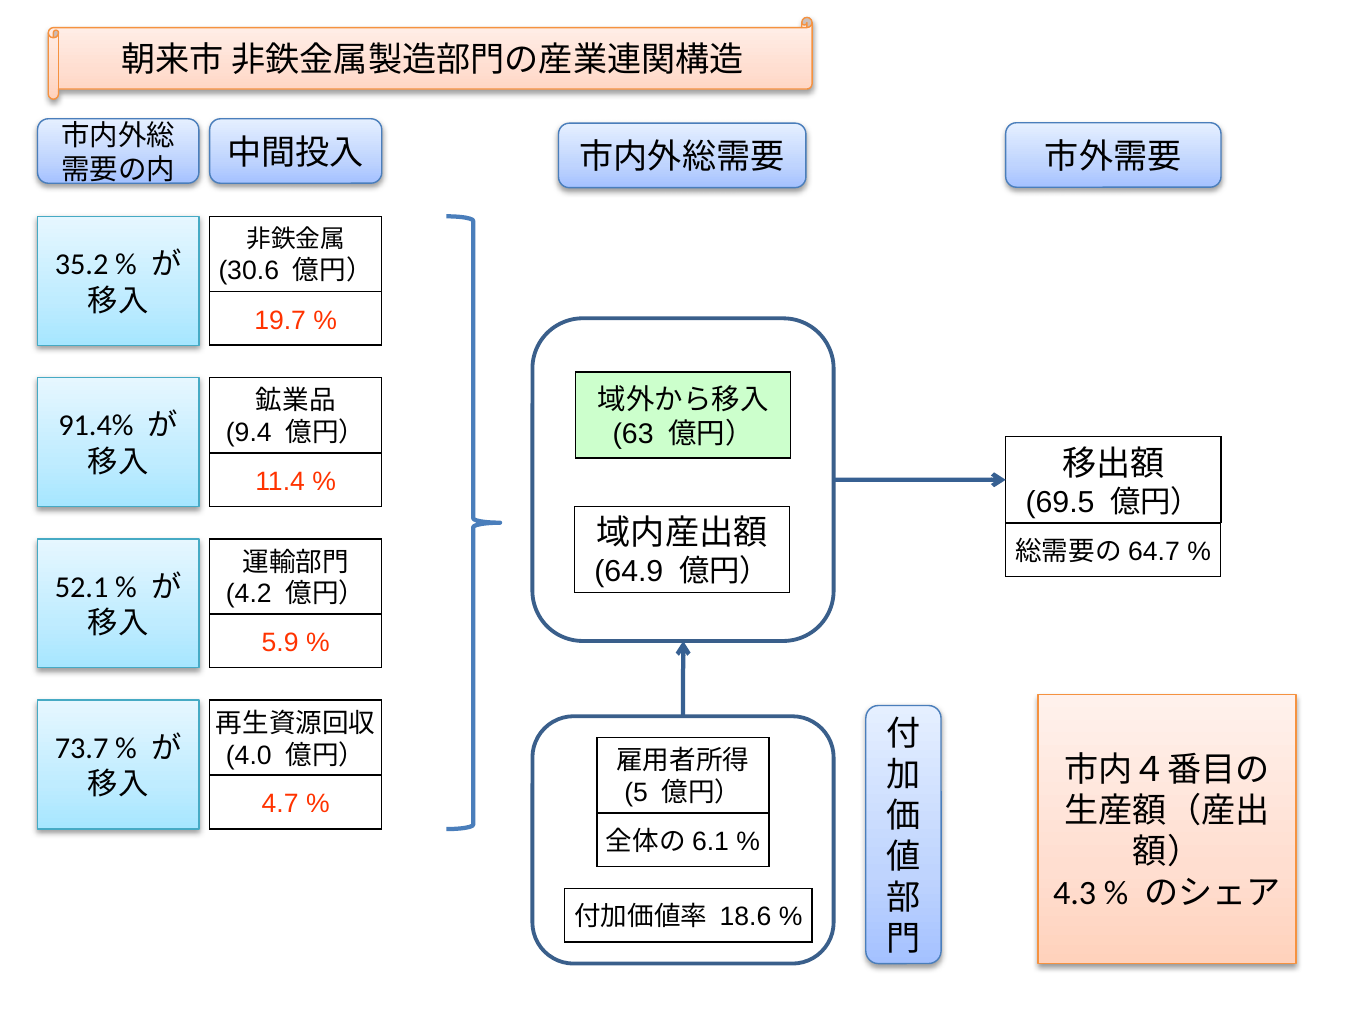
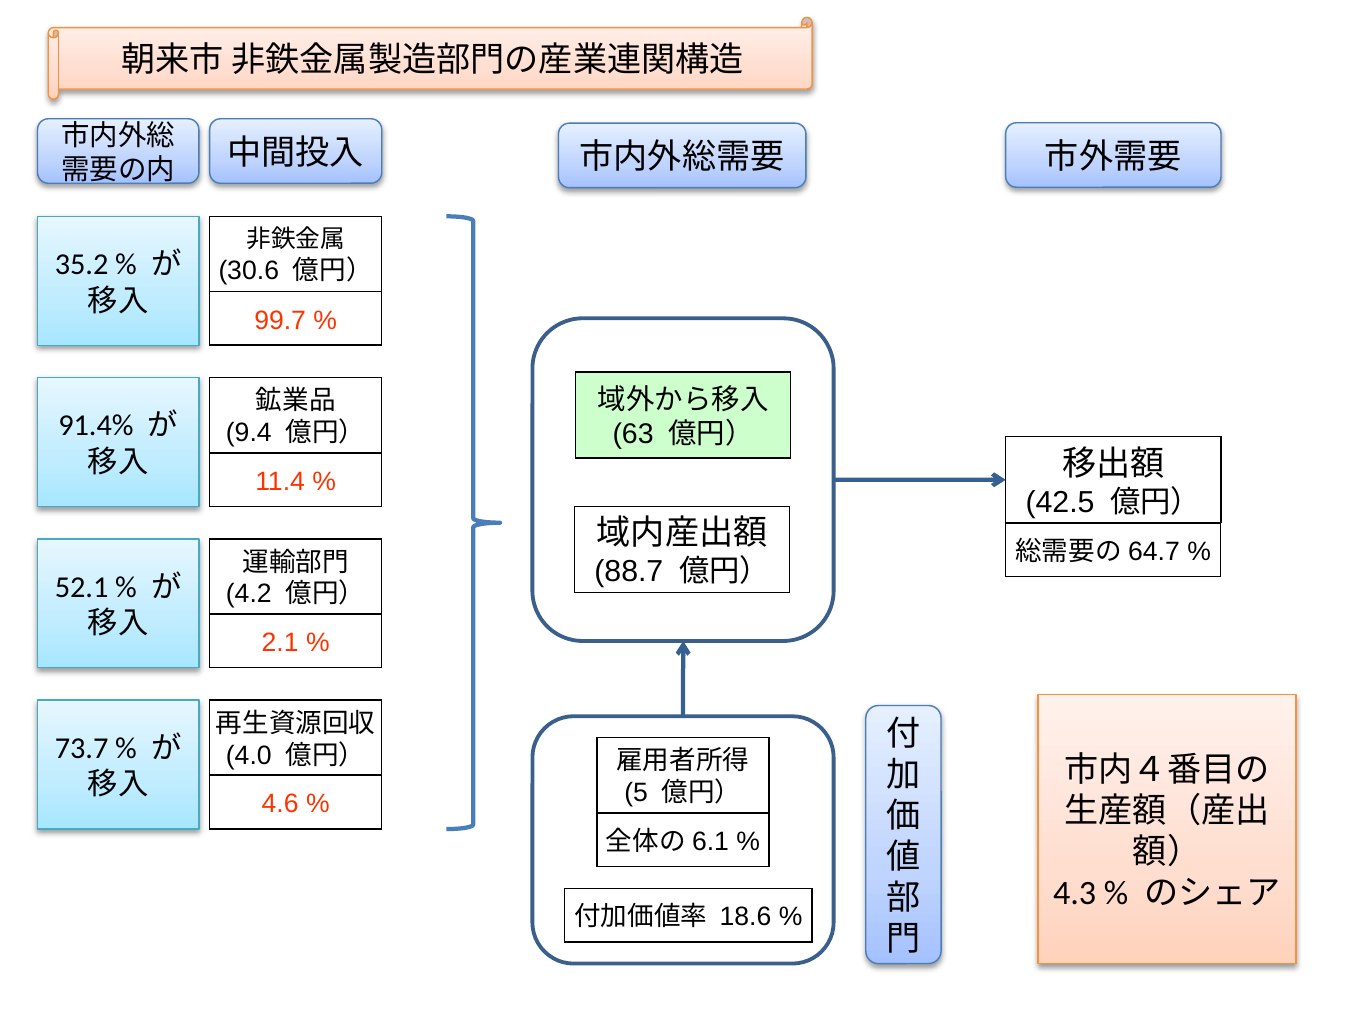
19.7: 19.7 -> 99.7 (280, 320)
69.5: 69.5 -> 42.5 (1060, 503)
64.9: 64.9 -> 88.7 (629, 572)
5.9: 5.9 -> 2.1 (280, 643)
4.7: 4.7 -> 4.6 (280, 804)
